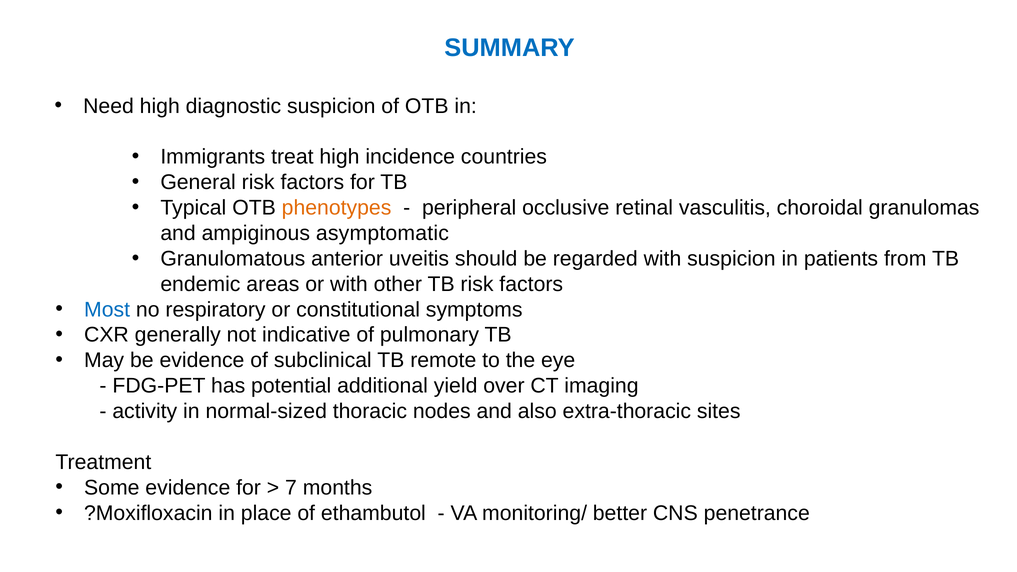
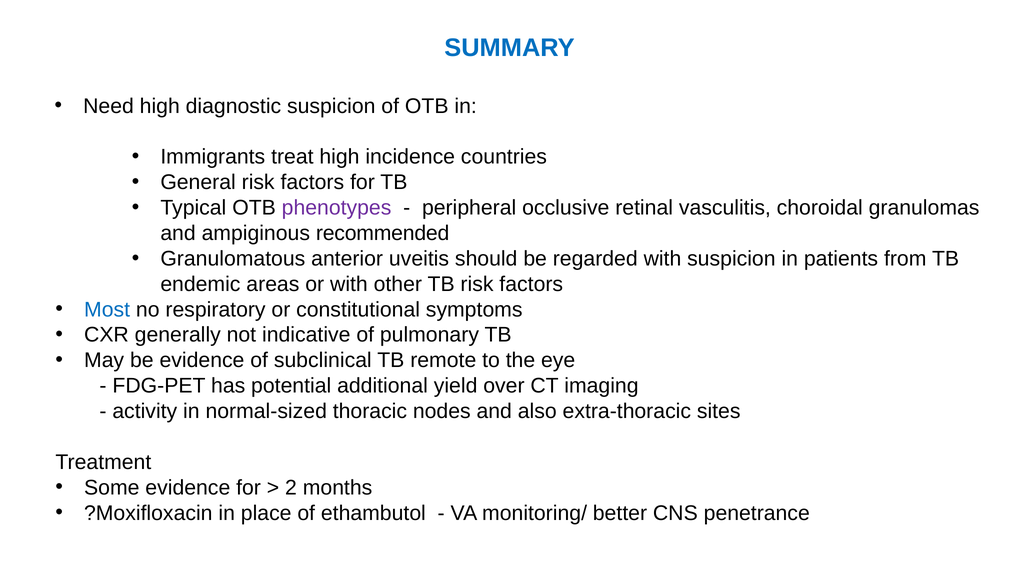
phenotypes colour: orange -> purple (337, 208)
asymptomatic: asymptomatic -> recommended (383, 233)
7: 7 -> 2 (291, 488)
